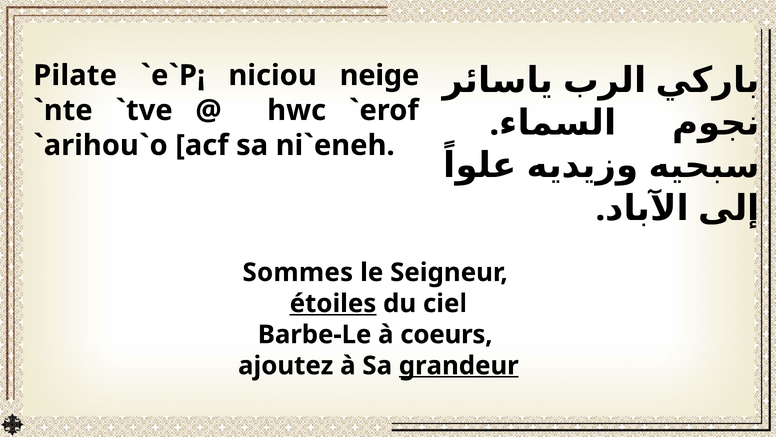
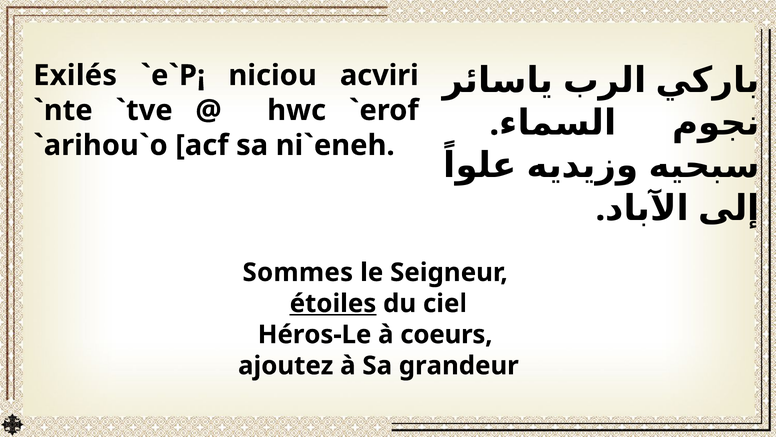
Pilate: Pilate -> Exilés (75, 75)
neige: neige -> acviri (379, 75)
Barbe-Le: Barbe-Le -> Héros-Le (315, 334)
grandeur underline: present -> none (459, 365)
